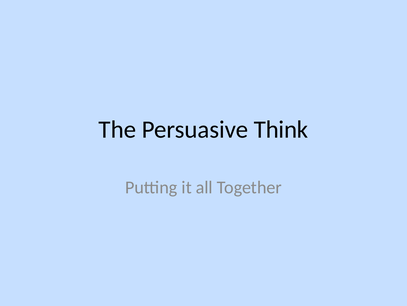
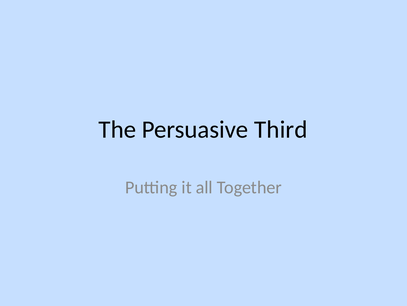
Think: Think -> Third (281, 129)
